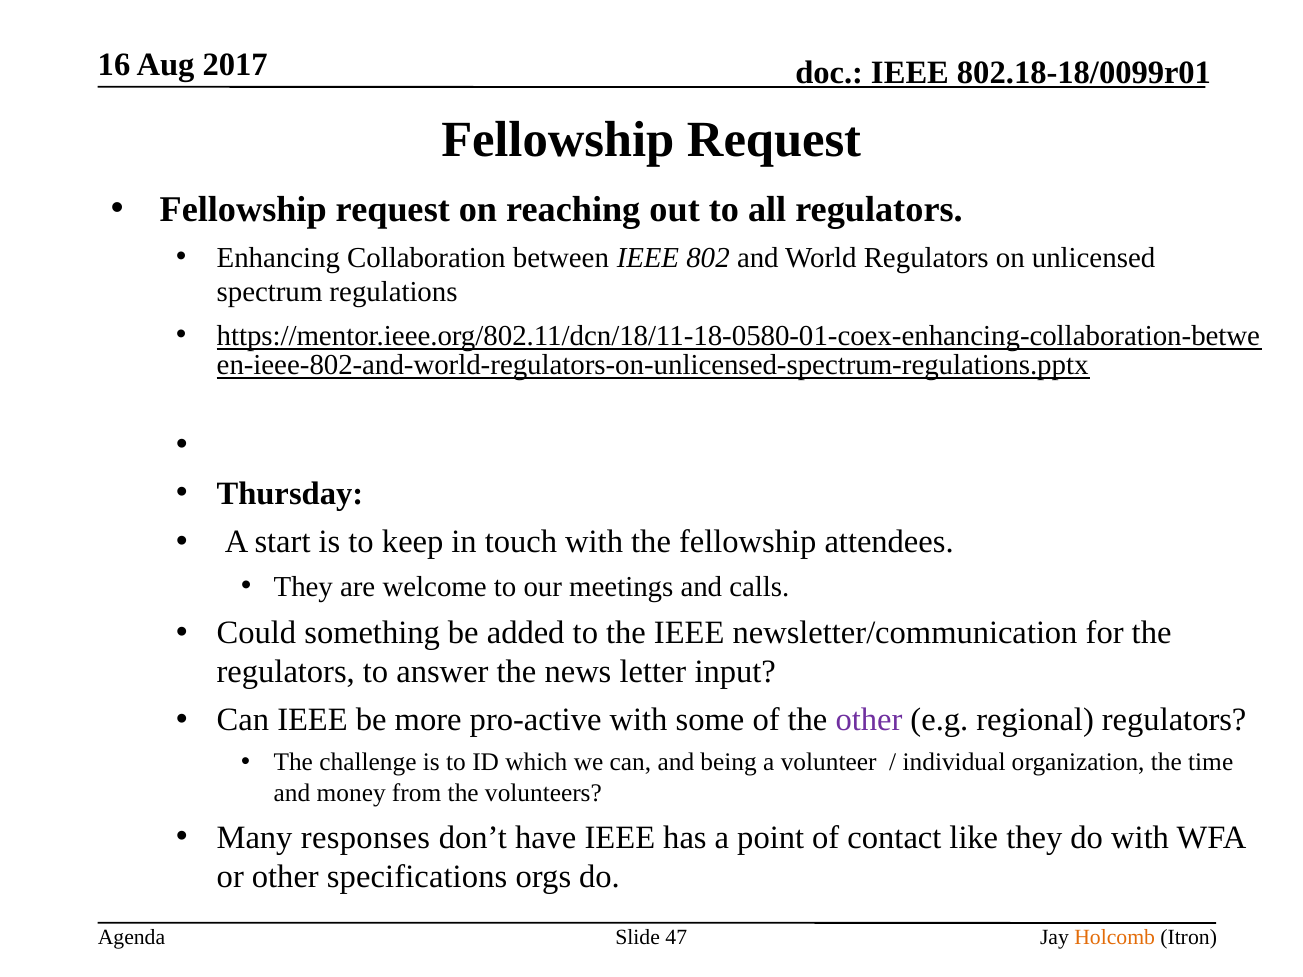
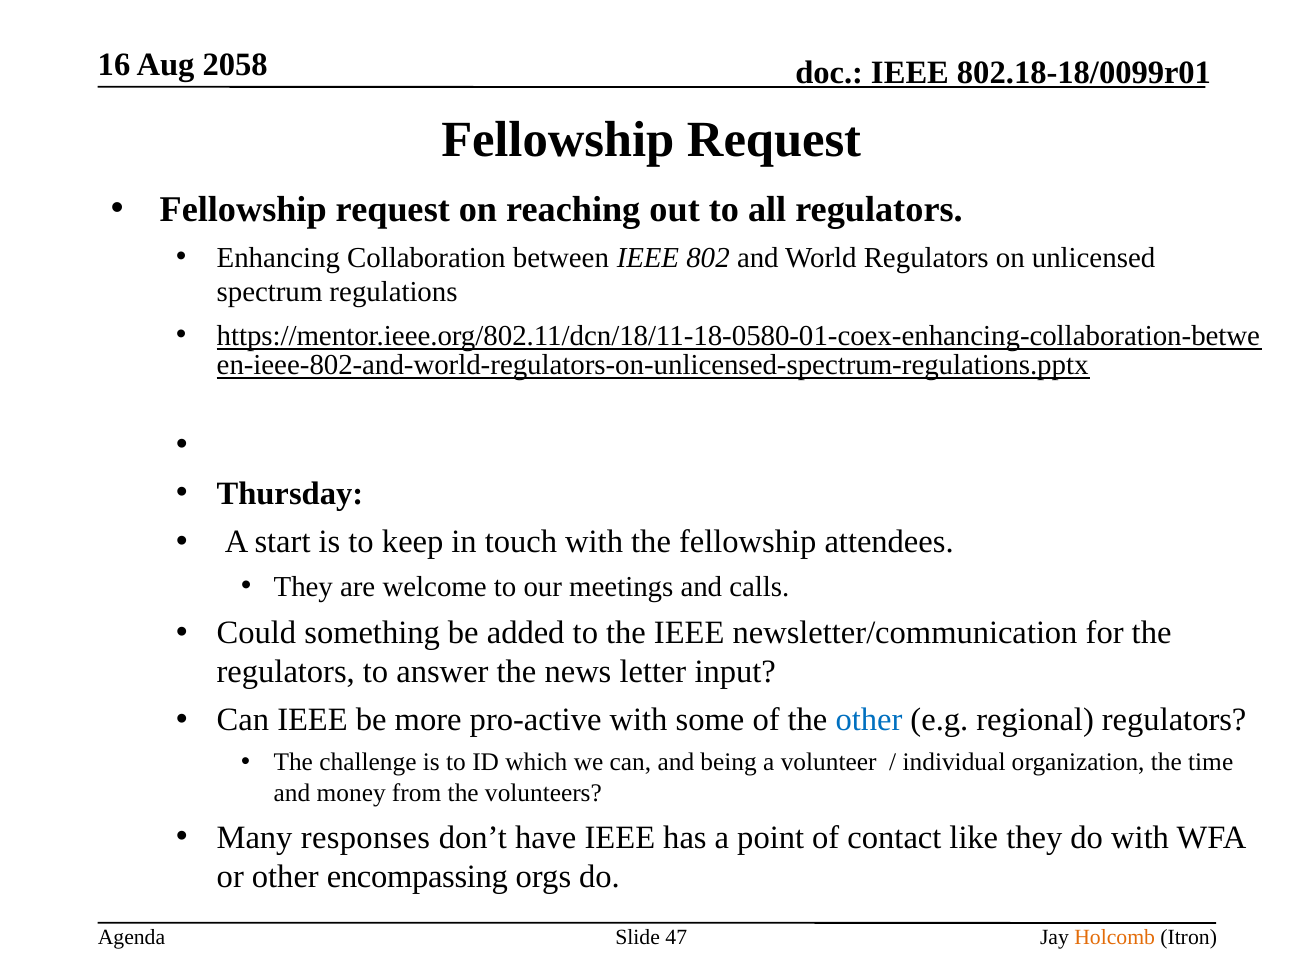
2017: 2017 -> 2058 (235, 65)
other colour: purple -> blue (869, 720)
specifications: specifications -> encompassing (417, 877)
